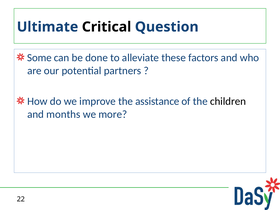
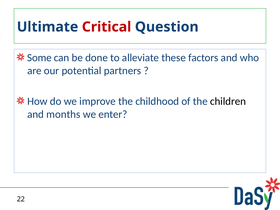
Critical colour: black -> red (107, 27)
assistance: assistance -> childhood (157, 101)
more: more -> enter (113, 114)
